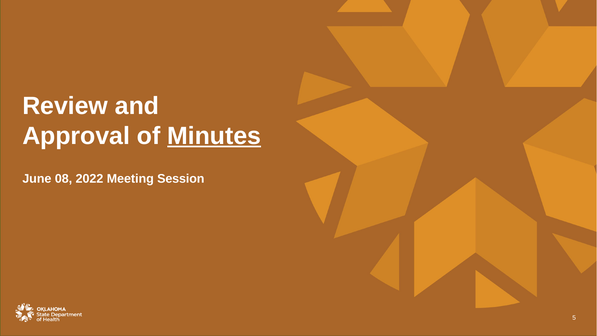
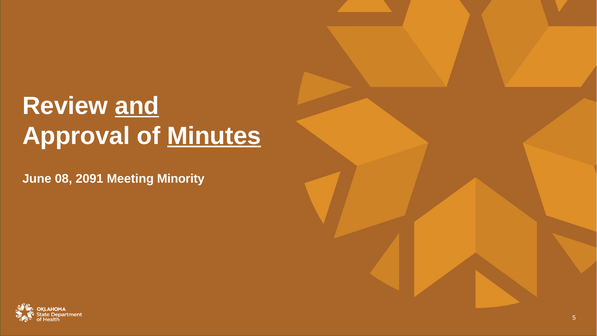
and underline: none -> present (137, 106)
2022: 2022 -> 2091 (89, 178)
Session: Session -> Minority (181, 178)
